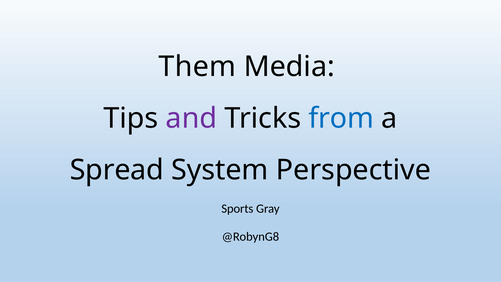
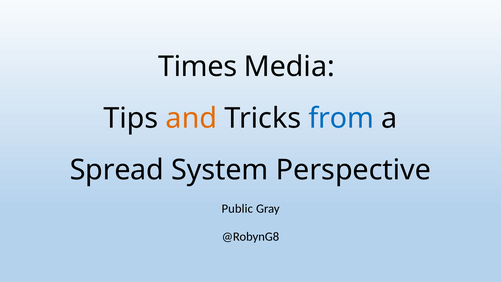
Them: Them -> Times (198, 67)
and colour: purple -> orange (191, 118)
Sports: Sports -> Public (237, 209)
